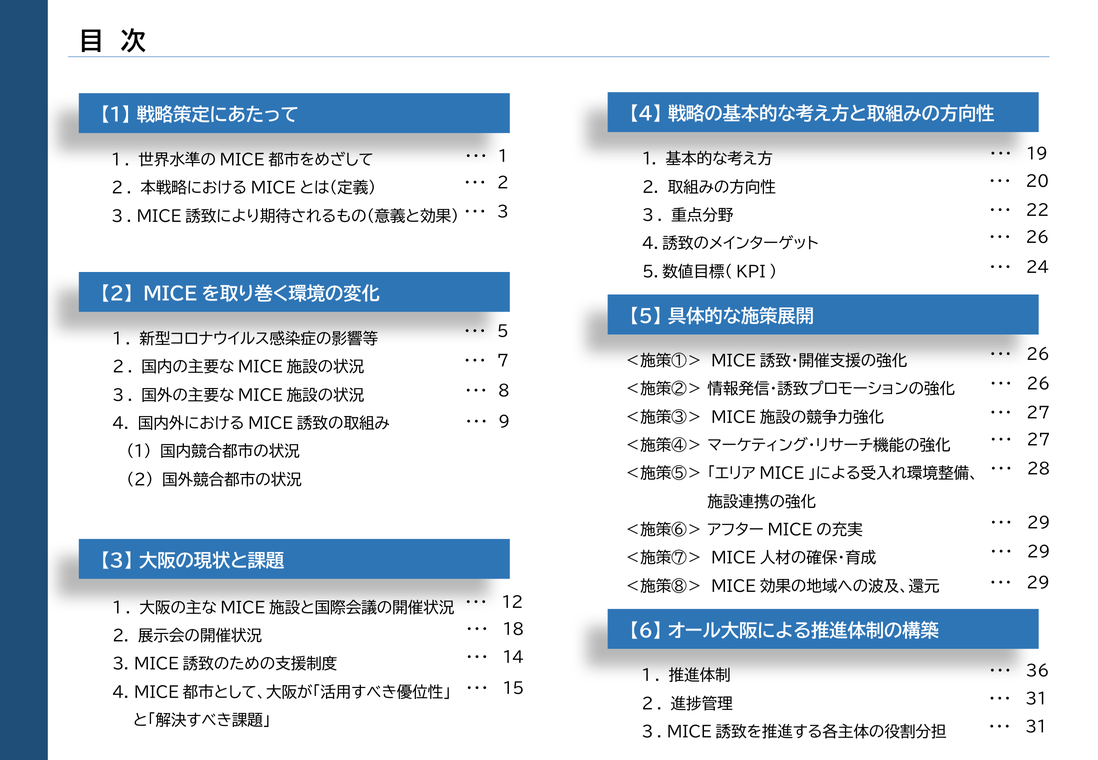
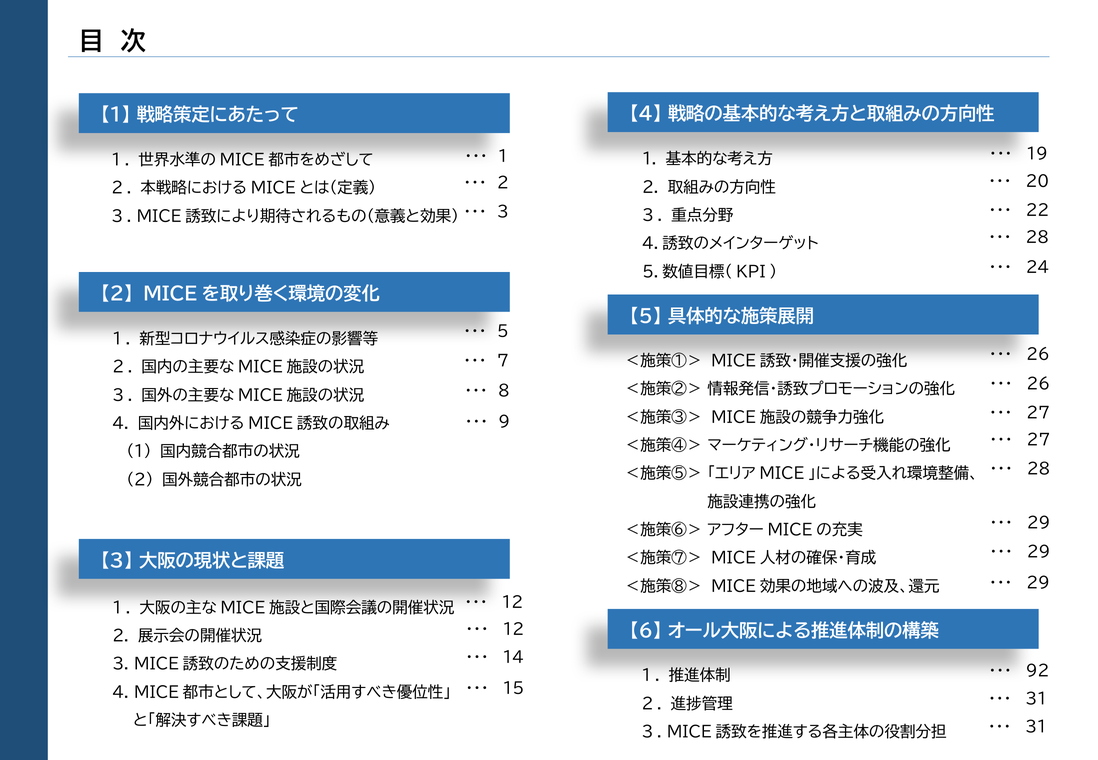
26: 26 -> 28 (1037, 238)
18: 18 -> 12 (513, 630)
36: 36 -> 92 (1038, 671)
